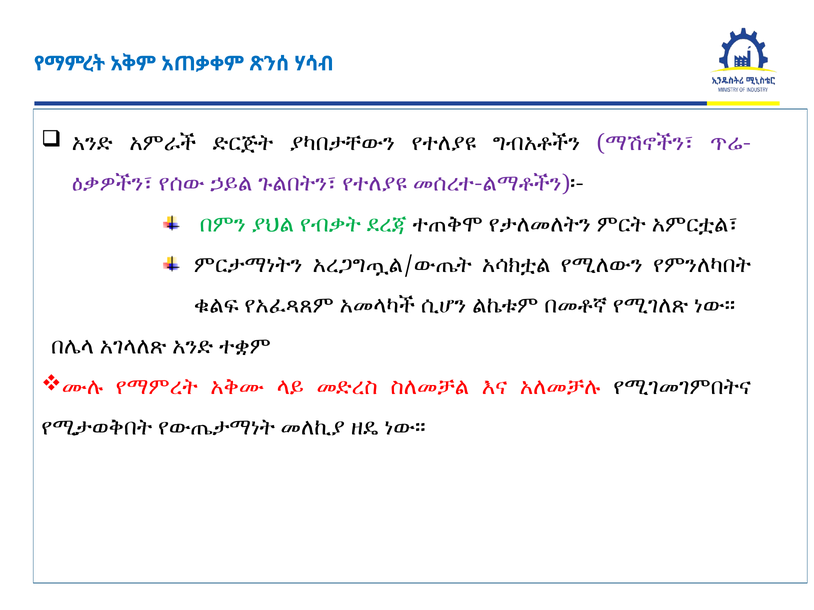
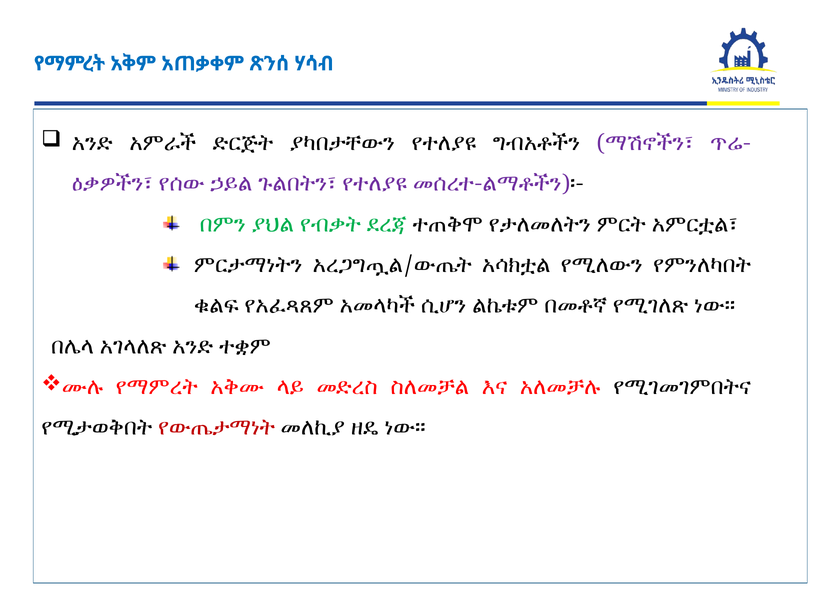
የውጤታማነት colour: black -> red (217, 428)
